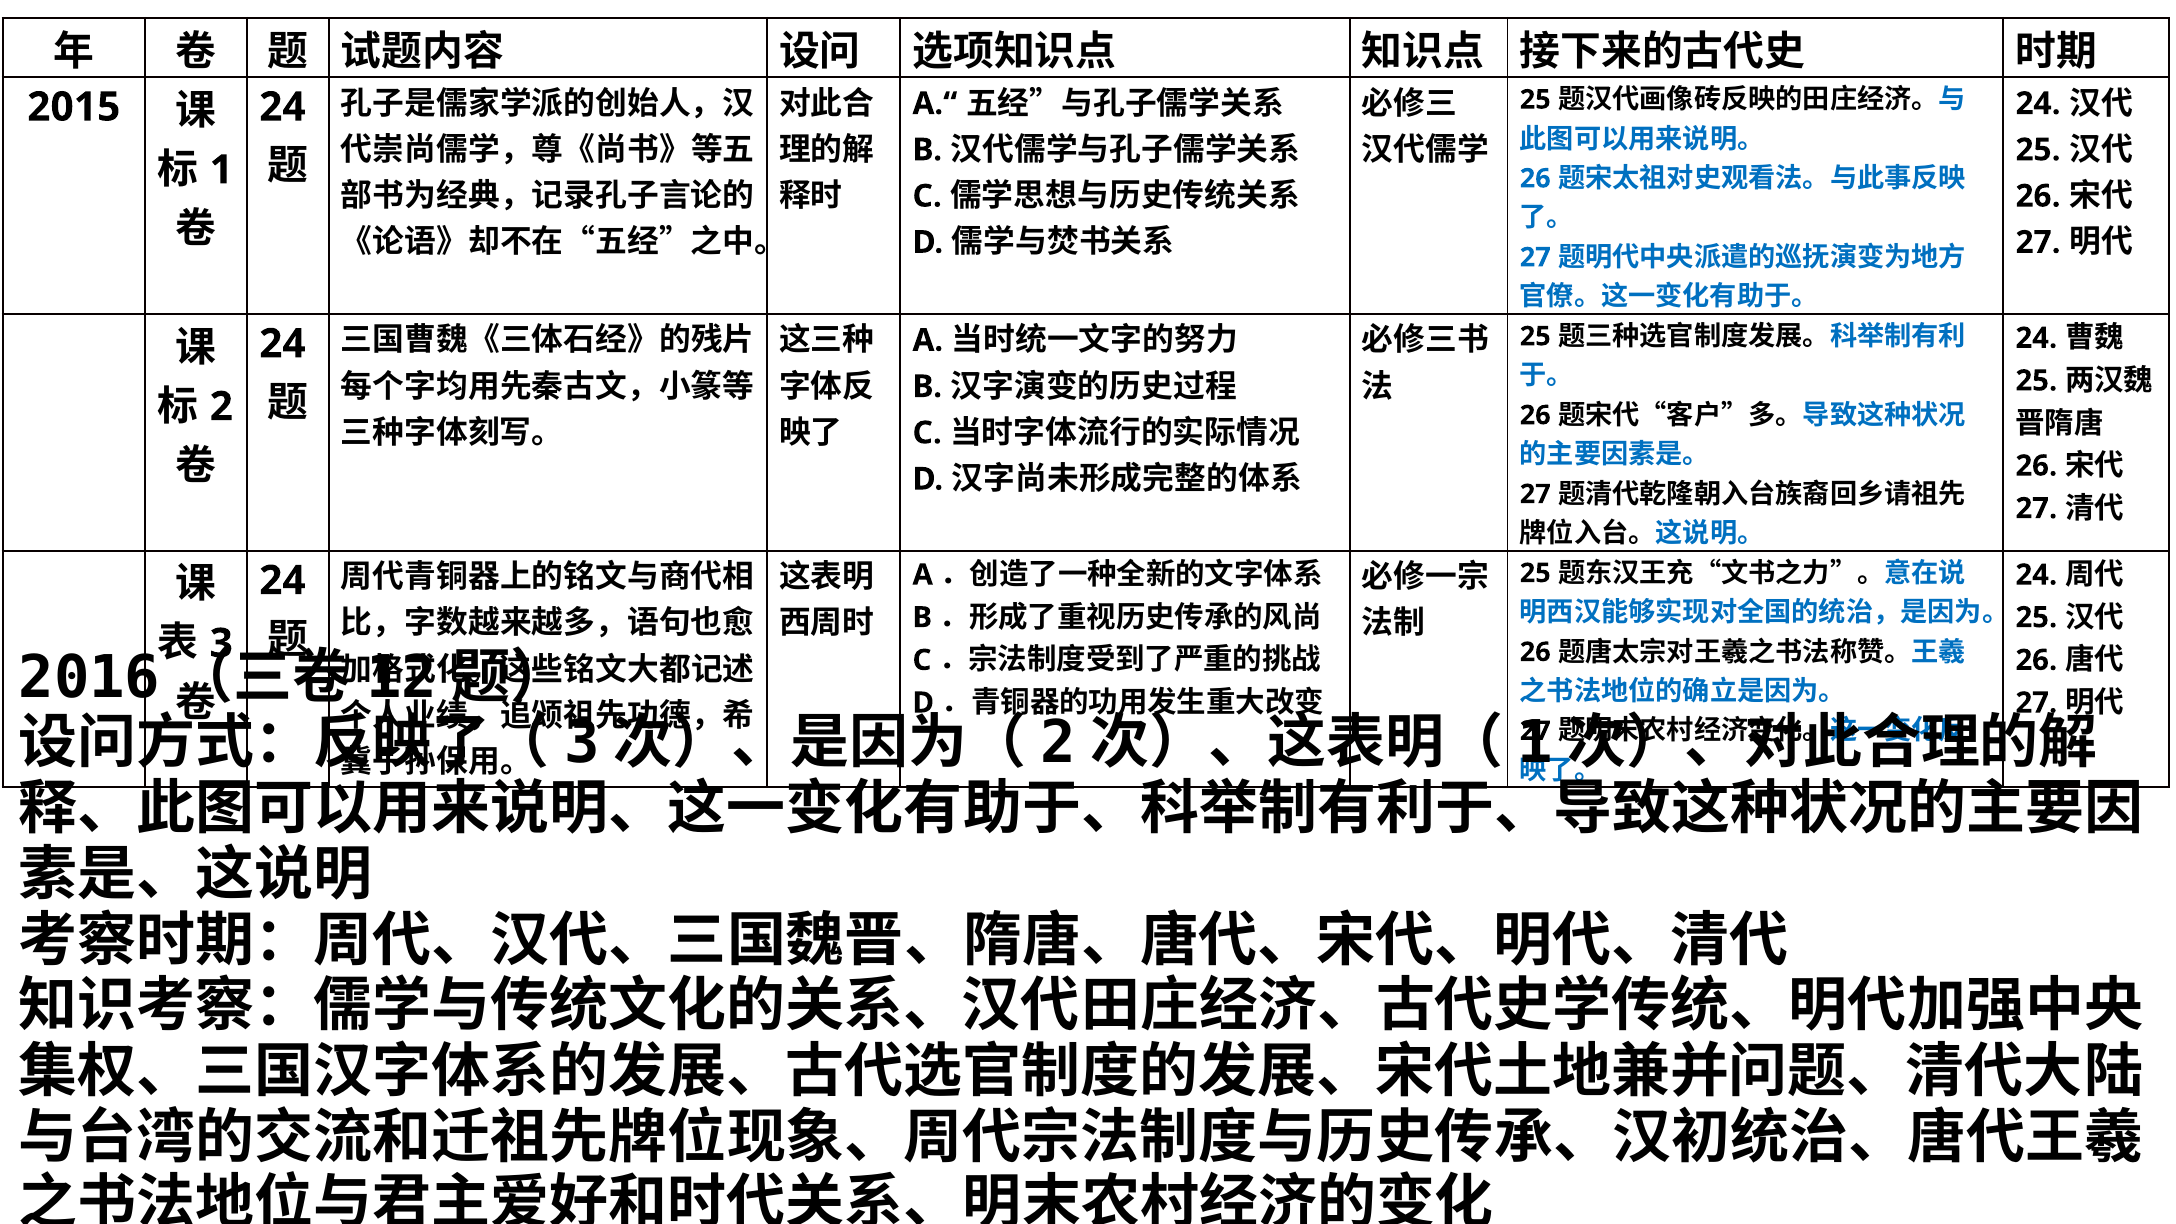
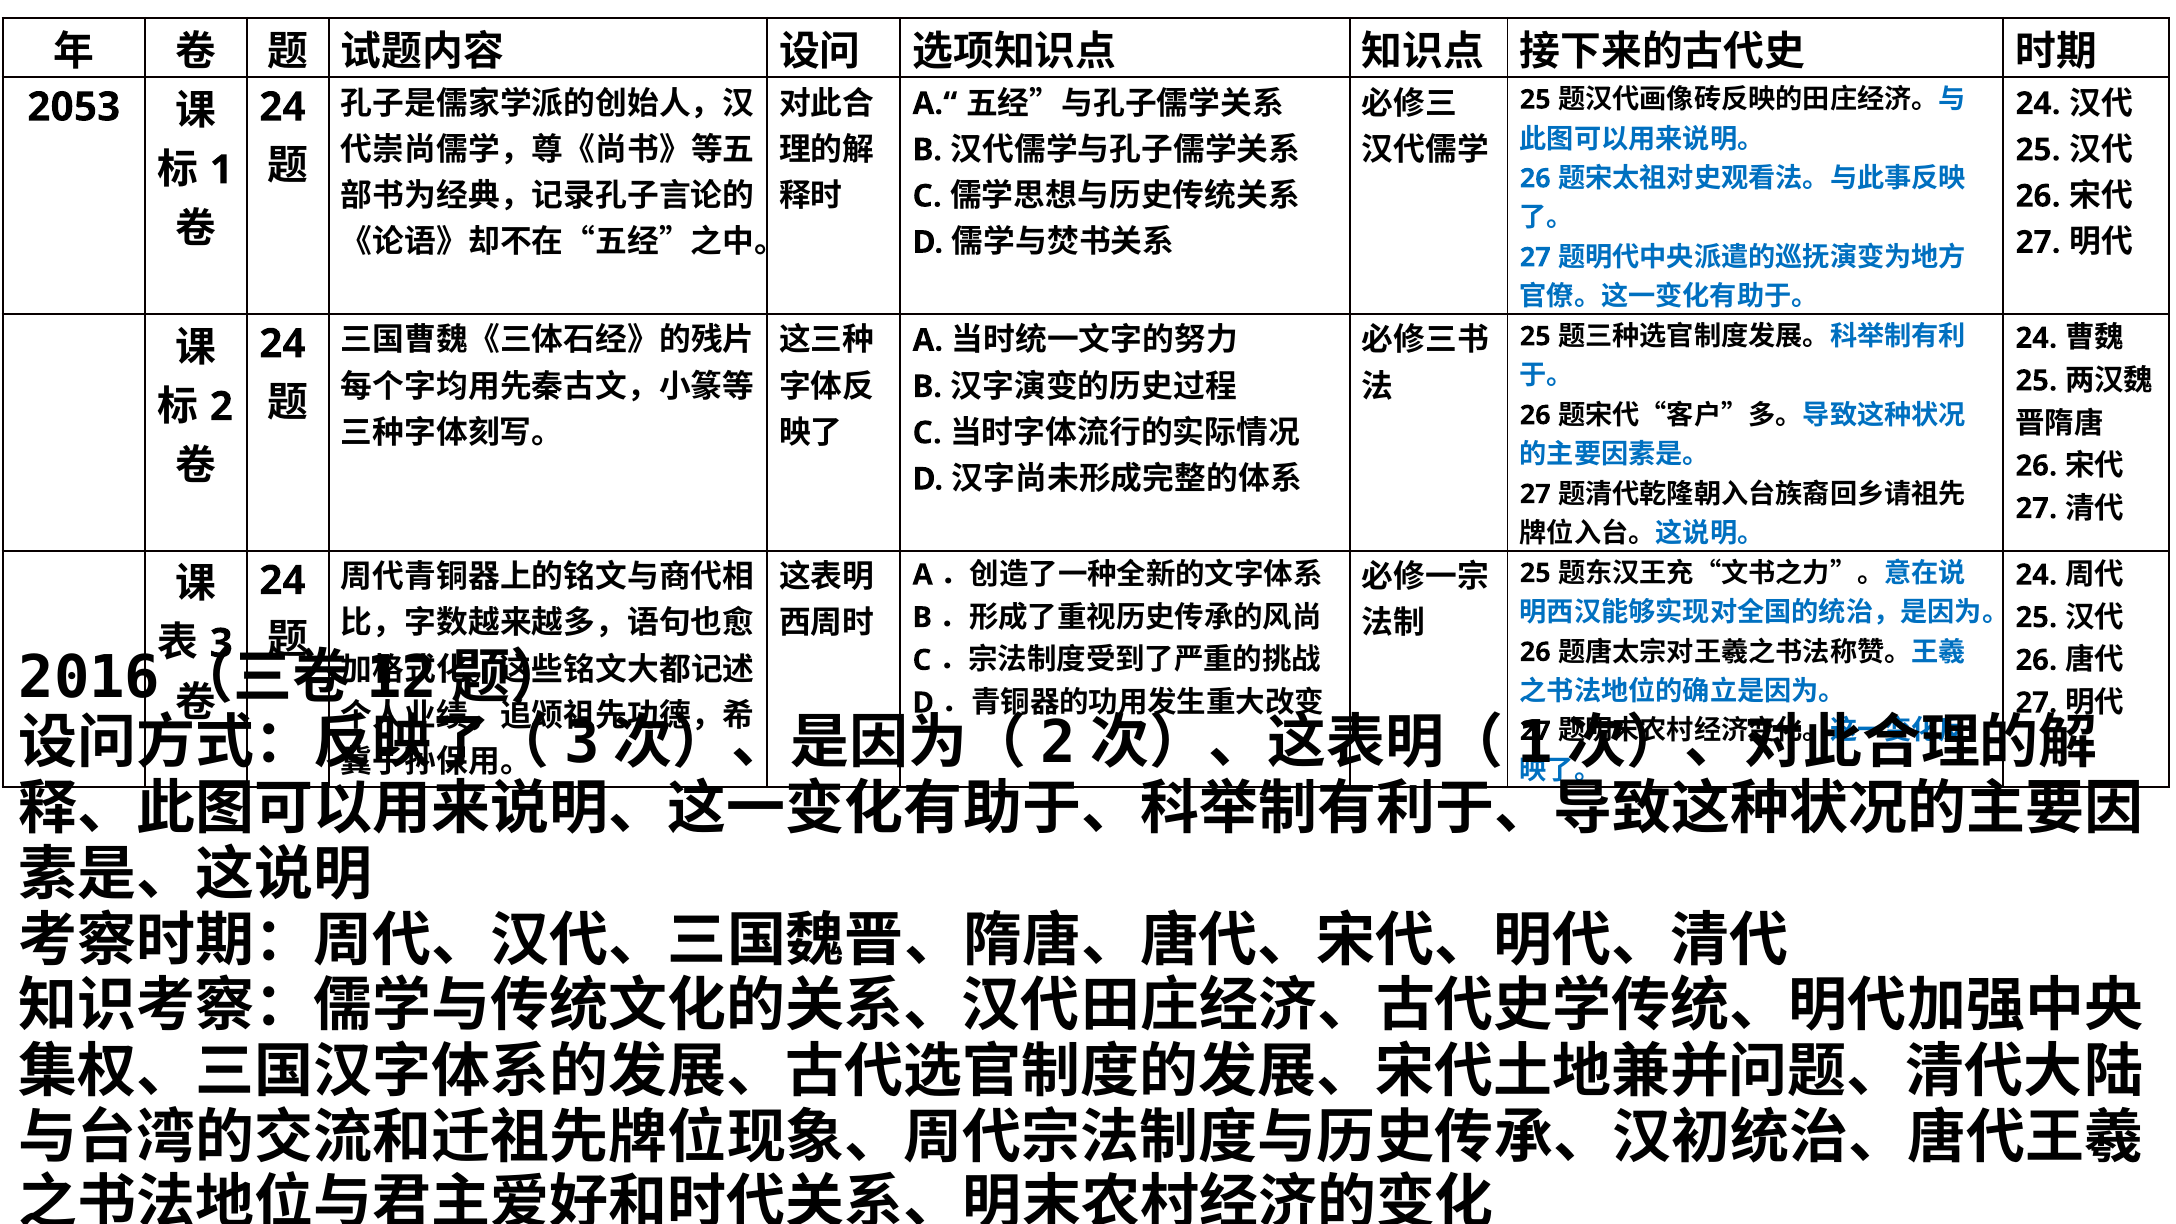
2015: 2015 -> 2053 (74, 107)
